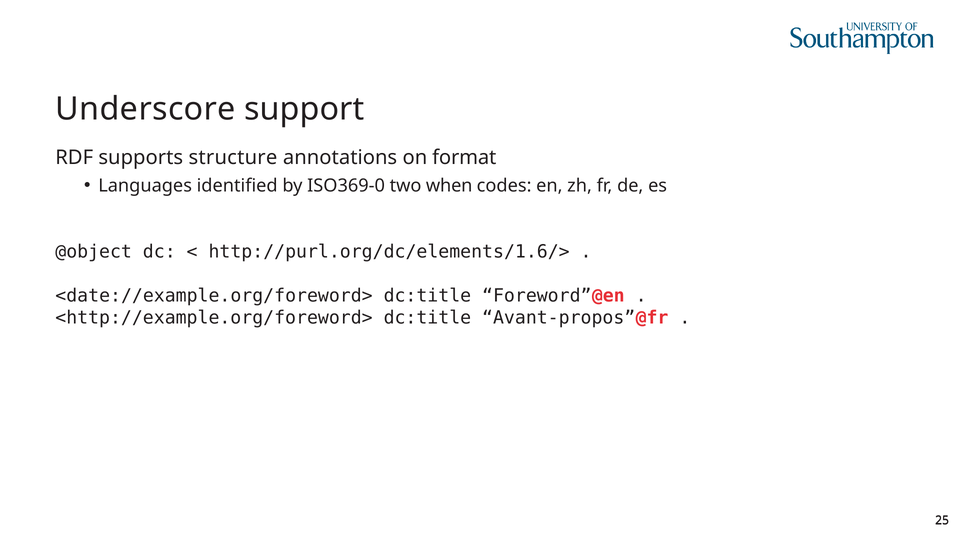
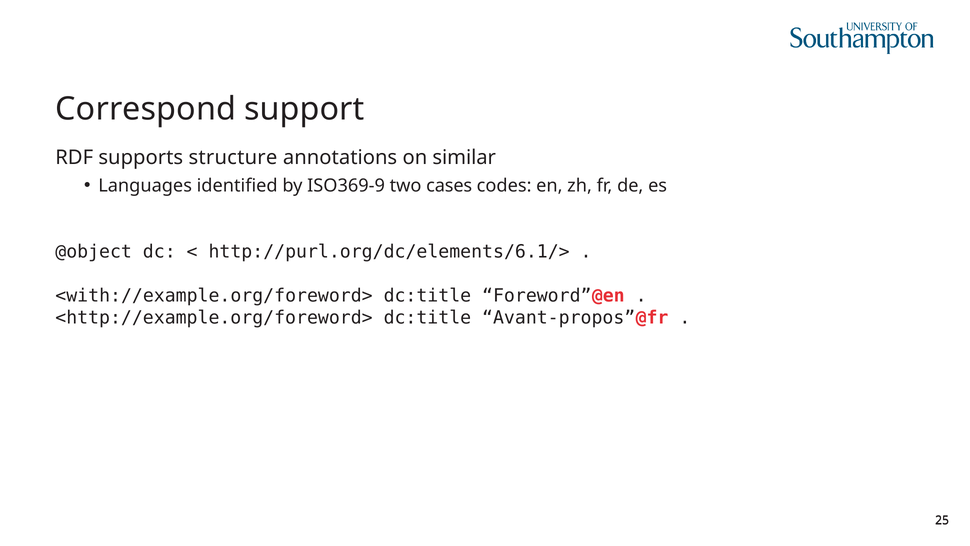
Underscore: Underscore -> Correspond (146, 109)
format: format -> similar (464, 158)
ISO369-0: ISO369-0 -> ISO369-9 (346, 185)
when: when -> cases (449, 185)
http://purl.org/dc/elements/1.6/>: http://purl.org/dc/elements/1.6/> -> http://purl.org/dc/elements/6.1/> (389, 252)
<date://example.org/foreword>: <date://example.org/foreword> -> <with://example.org/foreword> (214, 295)
